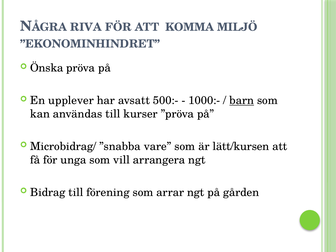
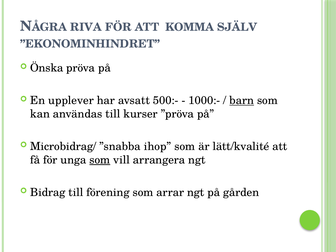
MILJÖ: MILJÖ -> SJÄLV (237, 27)
vare: vare -> ihop (157, 146)
lätt/kursen: lätt/kursen -> lätt/kvalité (241, 146)
som underline: none -> present (100, 160)
